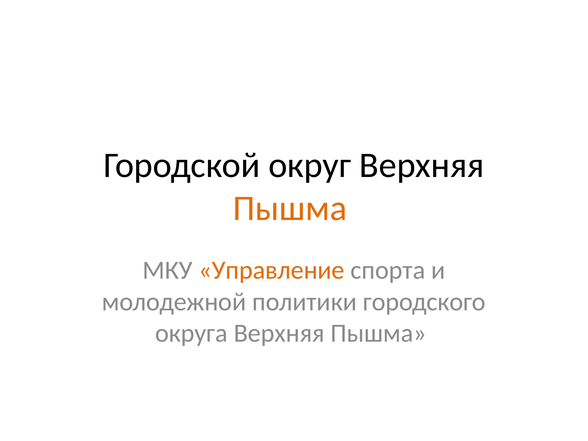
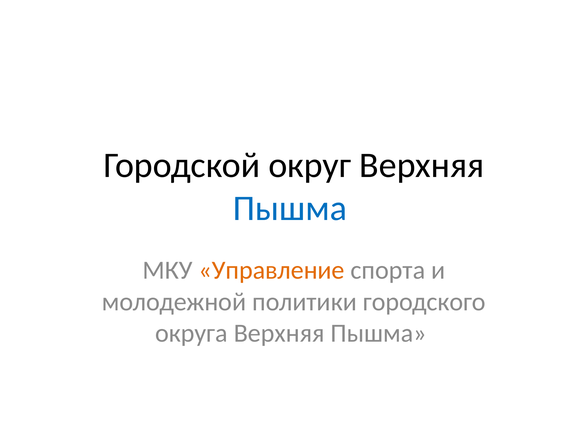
Пышма colour: orange -> blue (290, 208)
